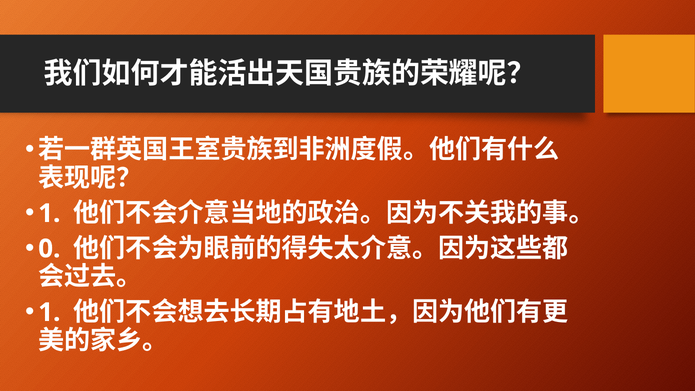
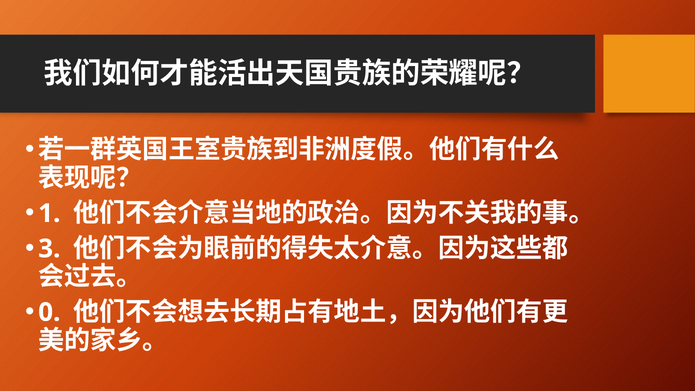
0: 0 -> 3 (49, 249)
1: 1 -> 0 (49, 312)
